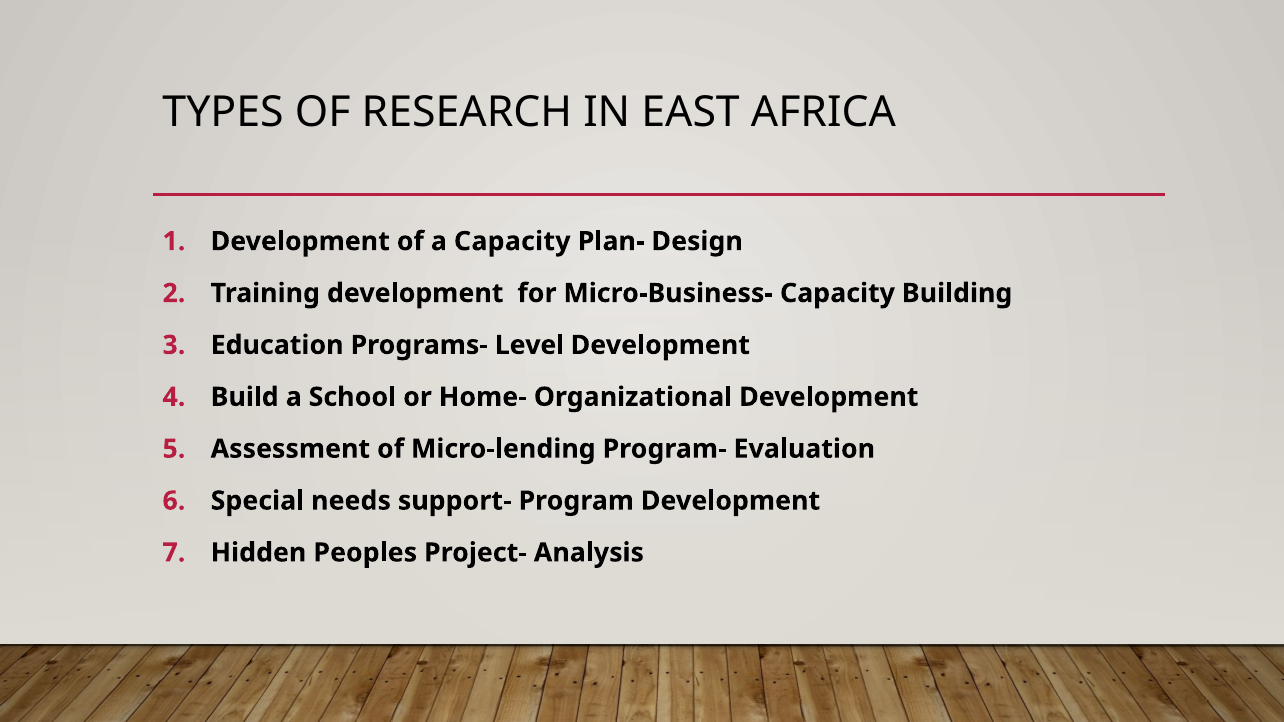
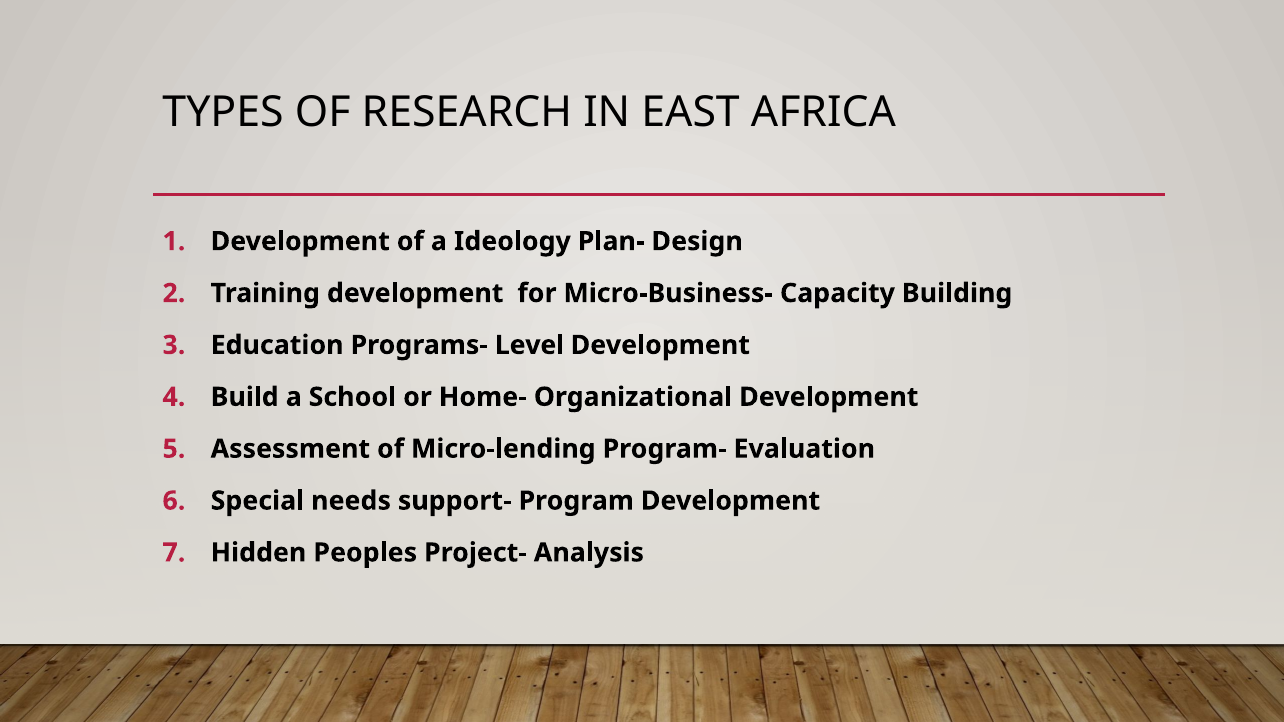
a Capacity: Capacity -> Ideology (512, 241)
